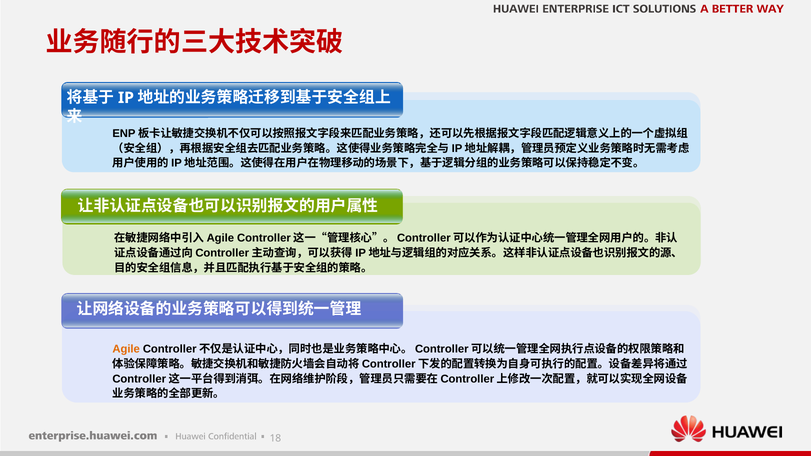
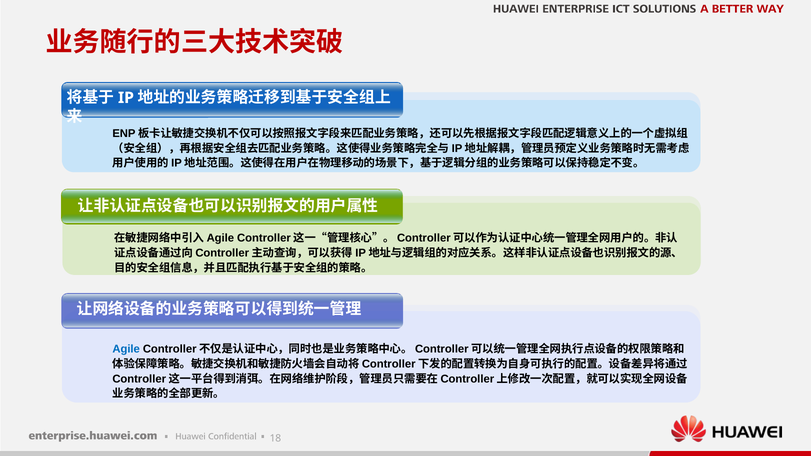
Agile colour: orange -> blue (126, 349)
